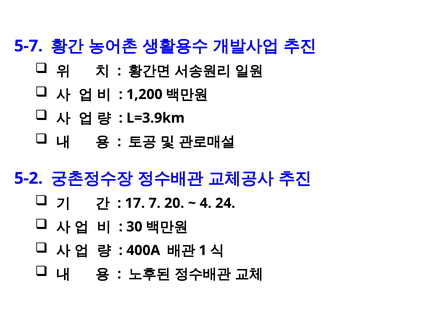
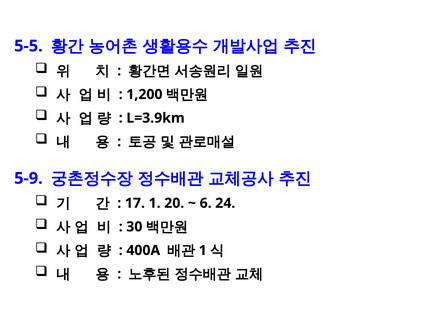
5-7: 5-7 -> 5-5 (28, 46)
5-2: 5-2 -> 5-9 (28, 179)
17 7: 7 -> 1 (155, 203)
4: 4 -> 6 (206, 203)
